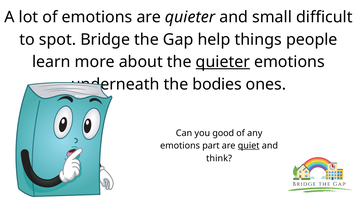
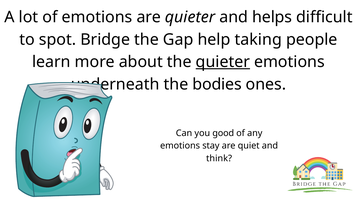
small: small -> helps (272, 17)
things: things -> taking (258, 40)
part: part -> stay (211, 146)
quiet underline: present -> none (249, 146)
